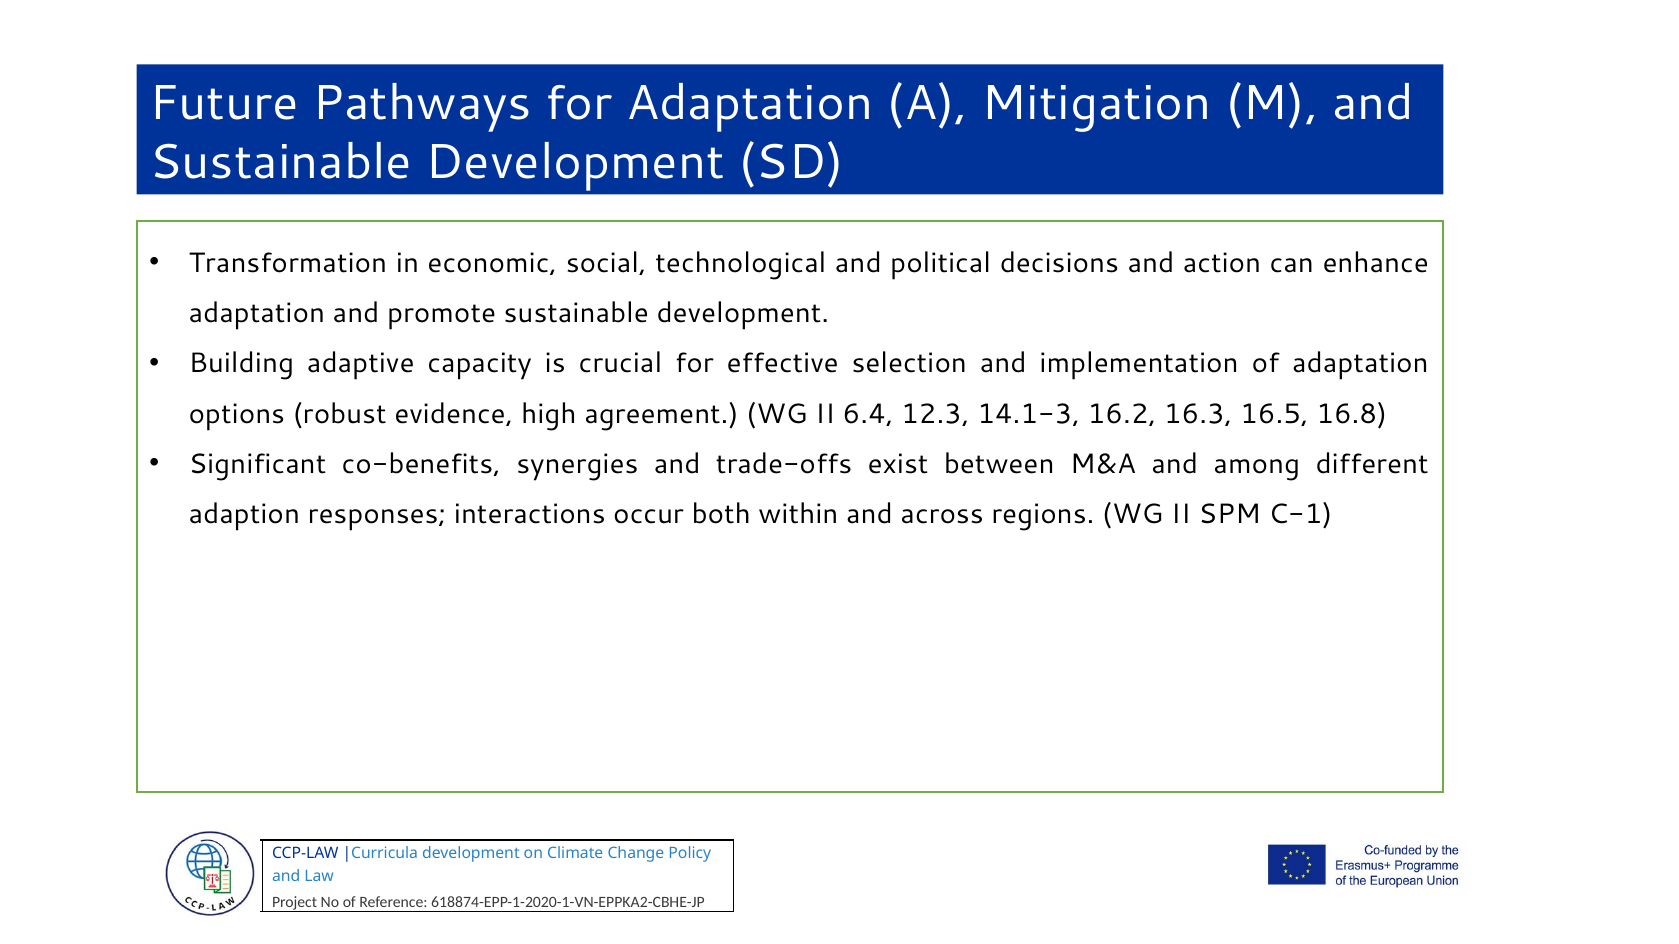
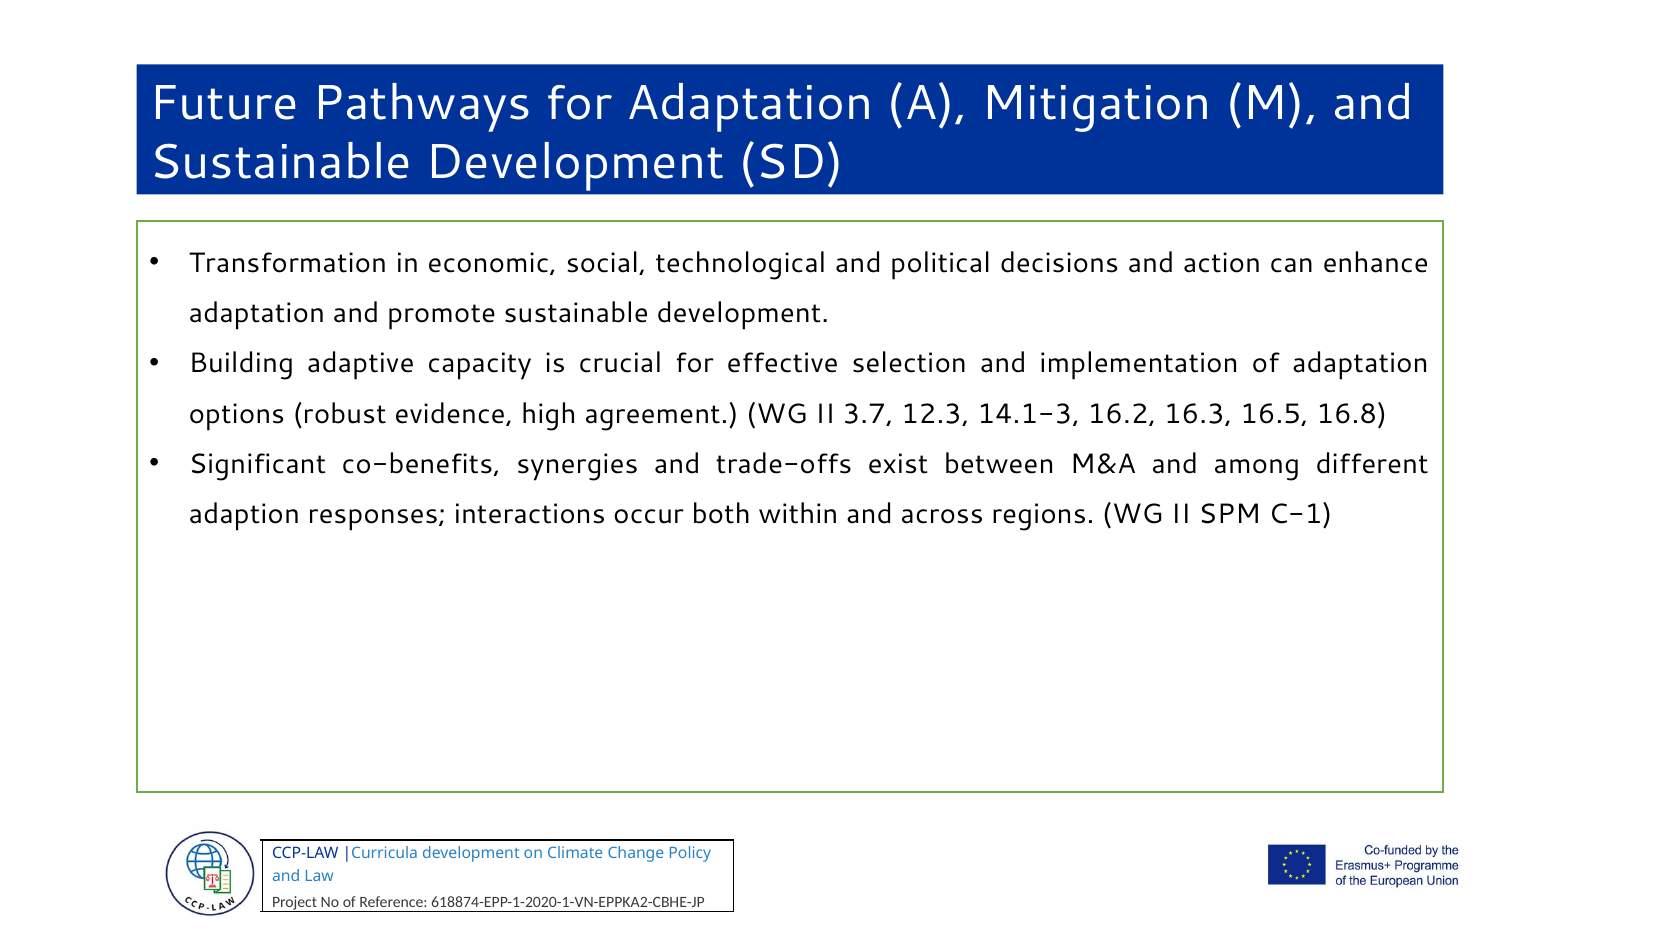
6.4: 6.4 -> 3.7 (868, 414)
